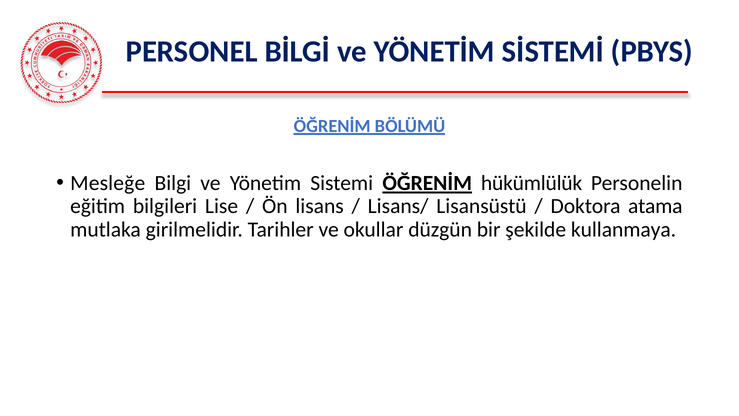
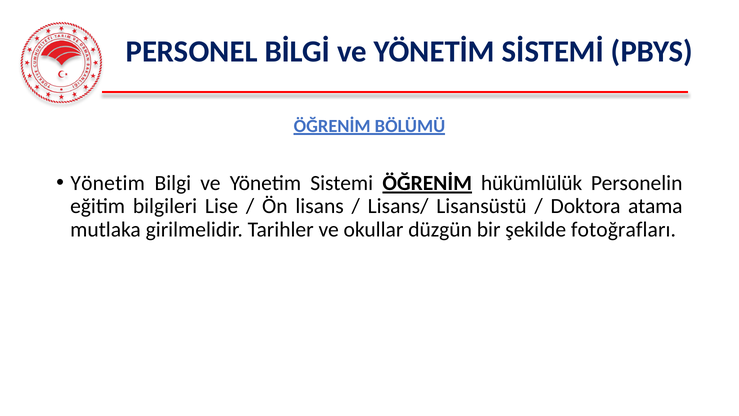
Mesleğe: Mesleğe -> Yönetim (108, 183)
kullanmaya: kullanmaya -> fotoğrafları (623, 229)
